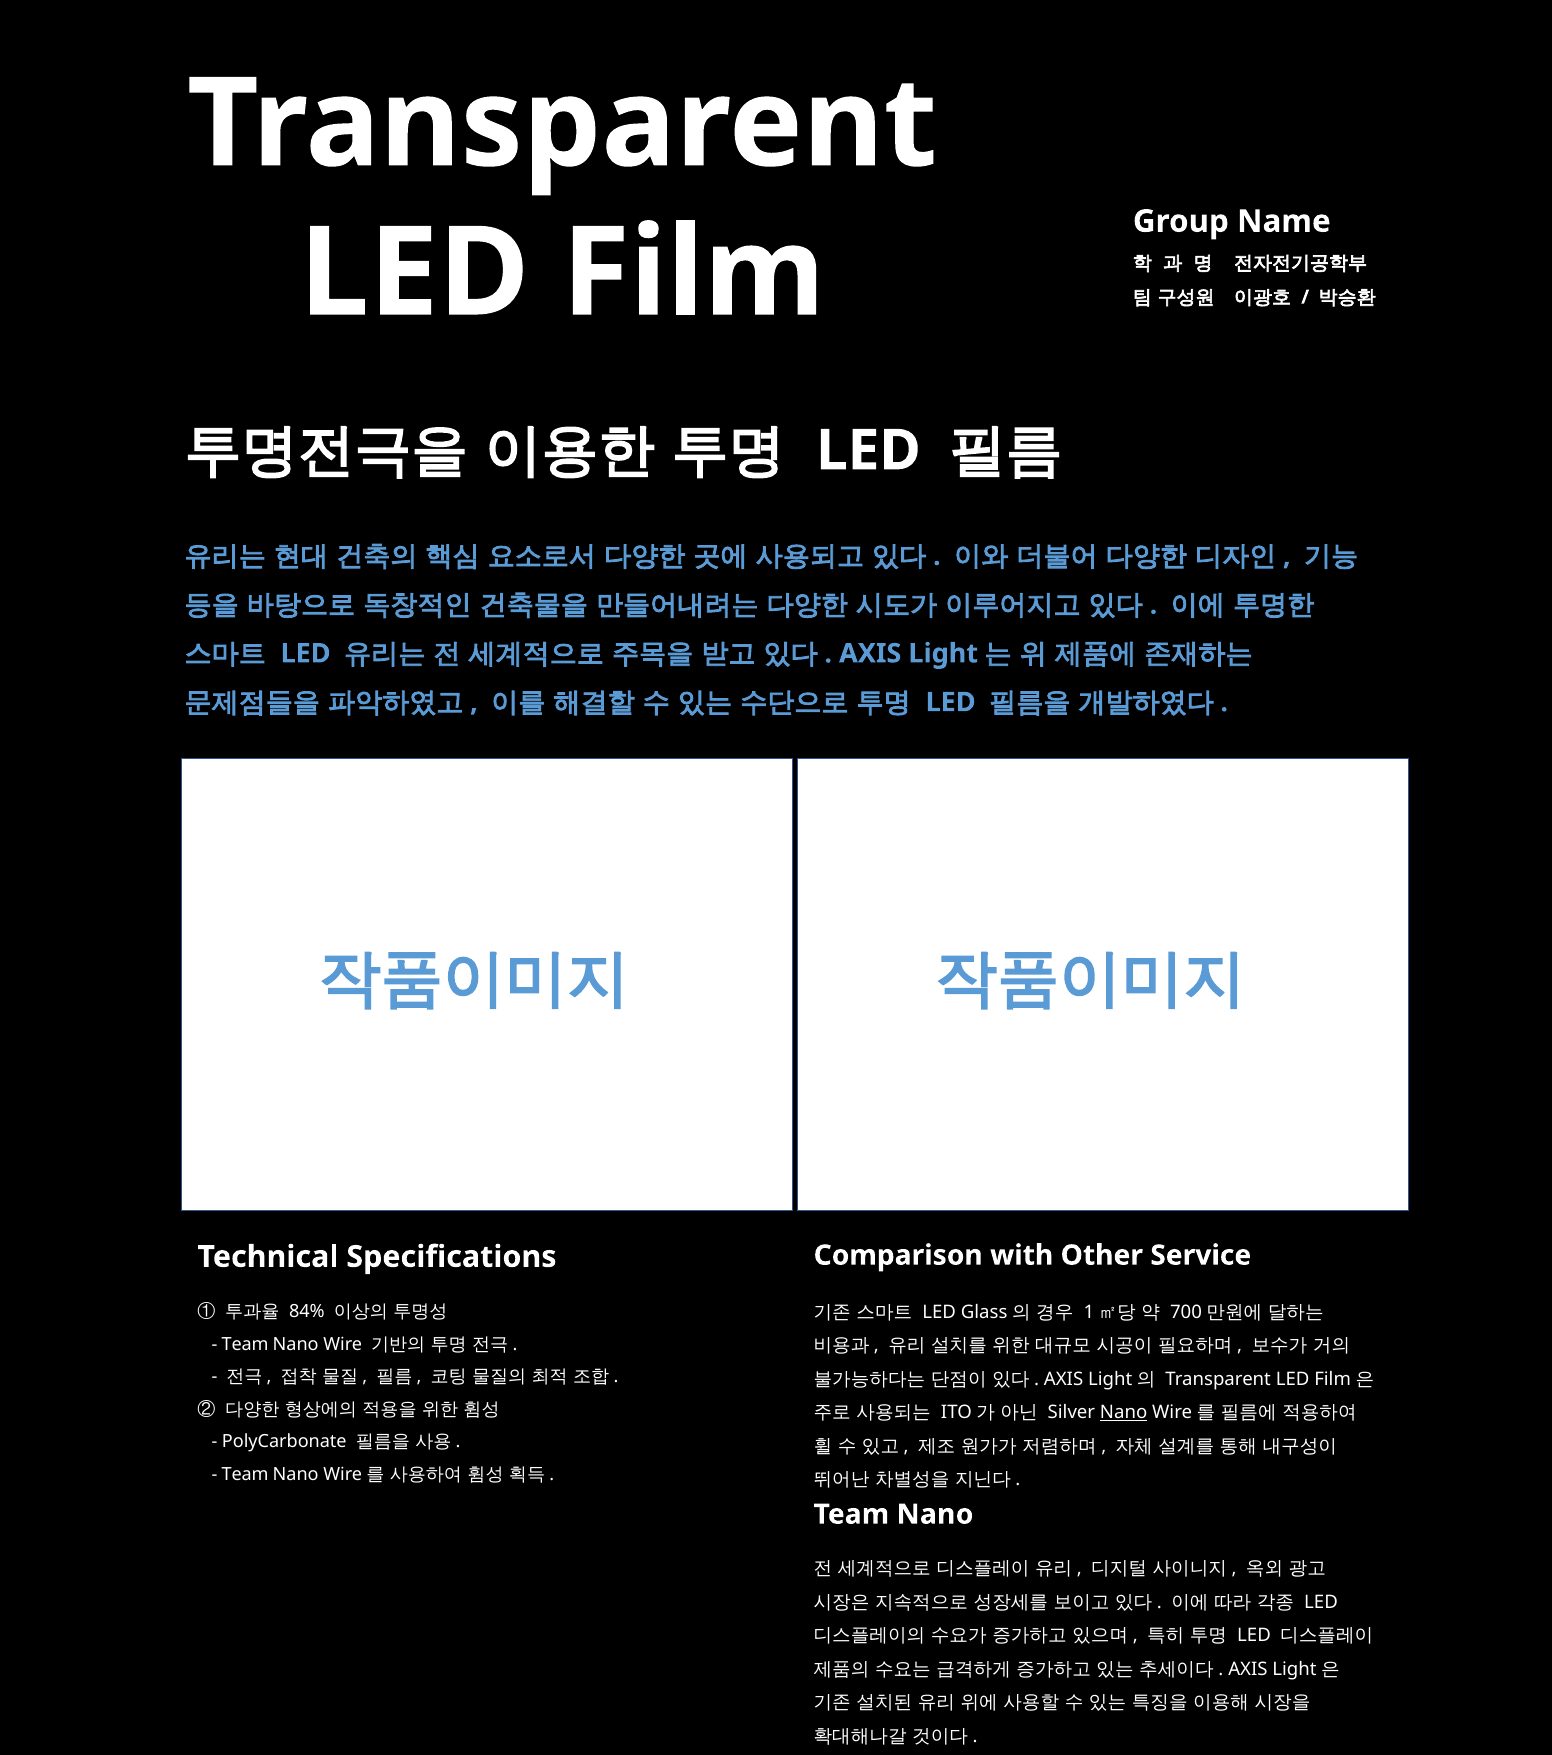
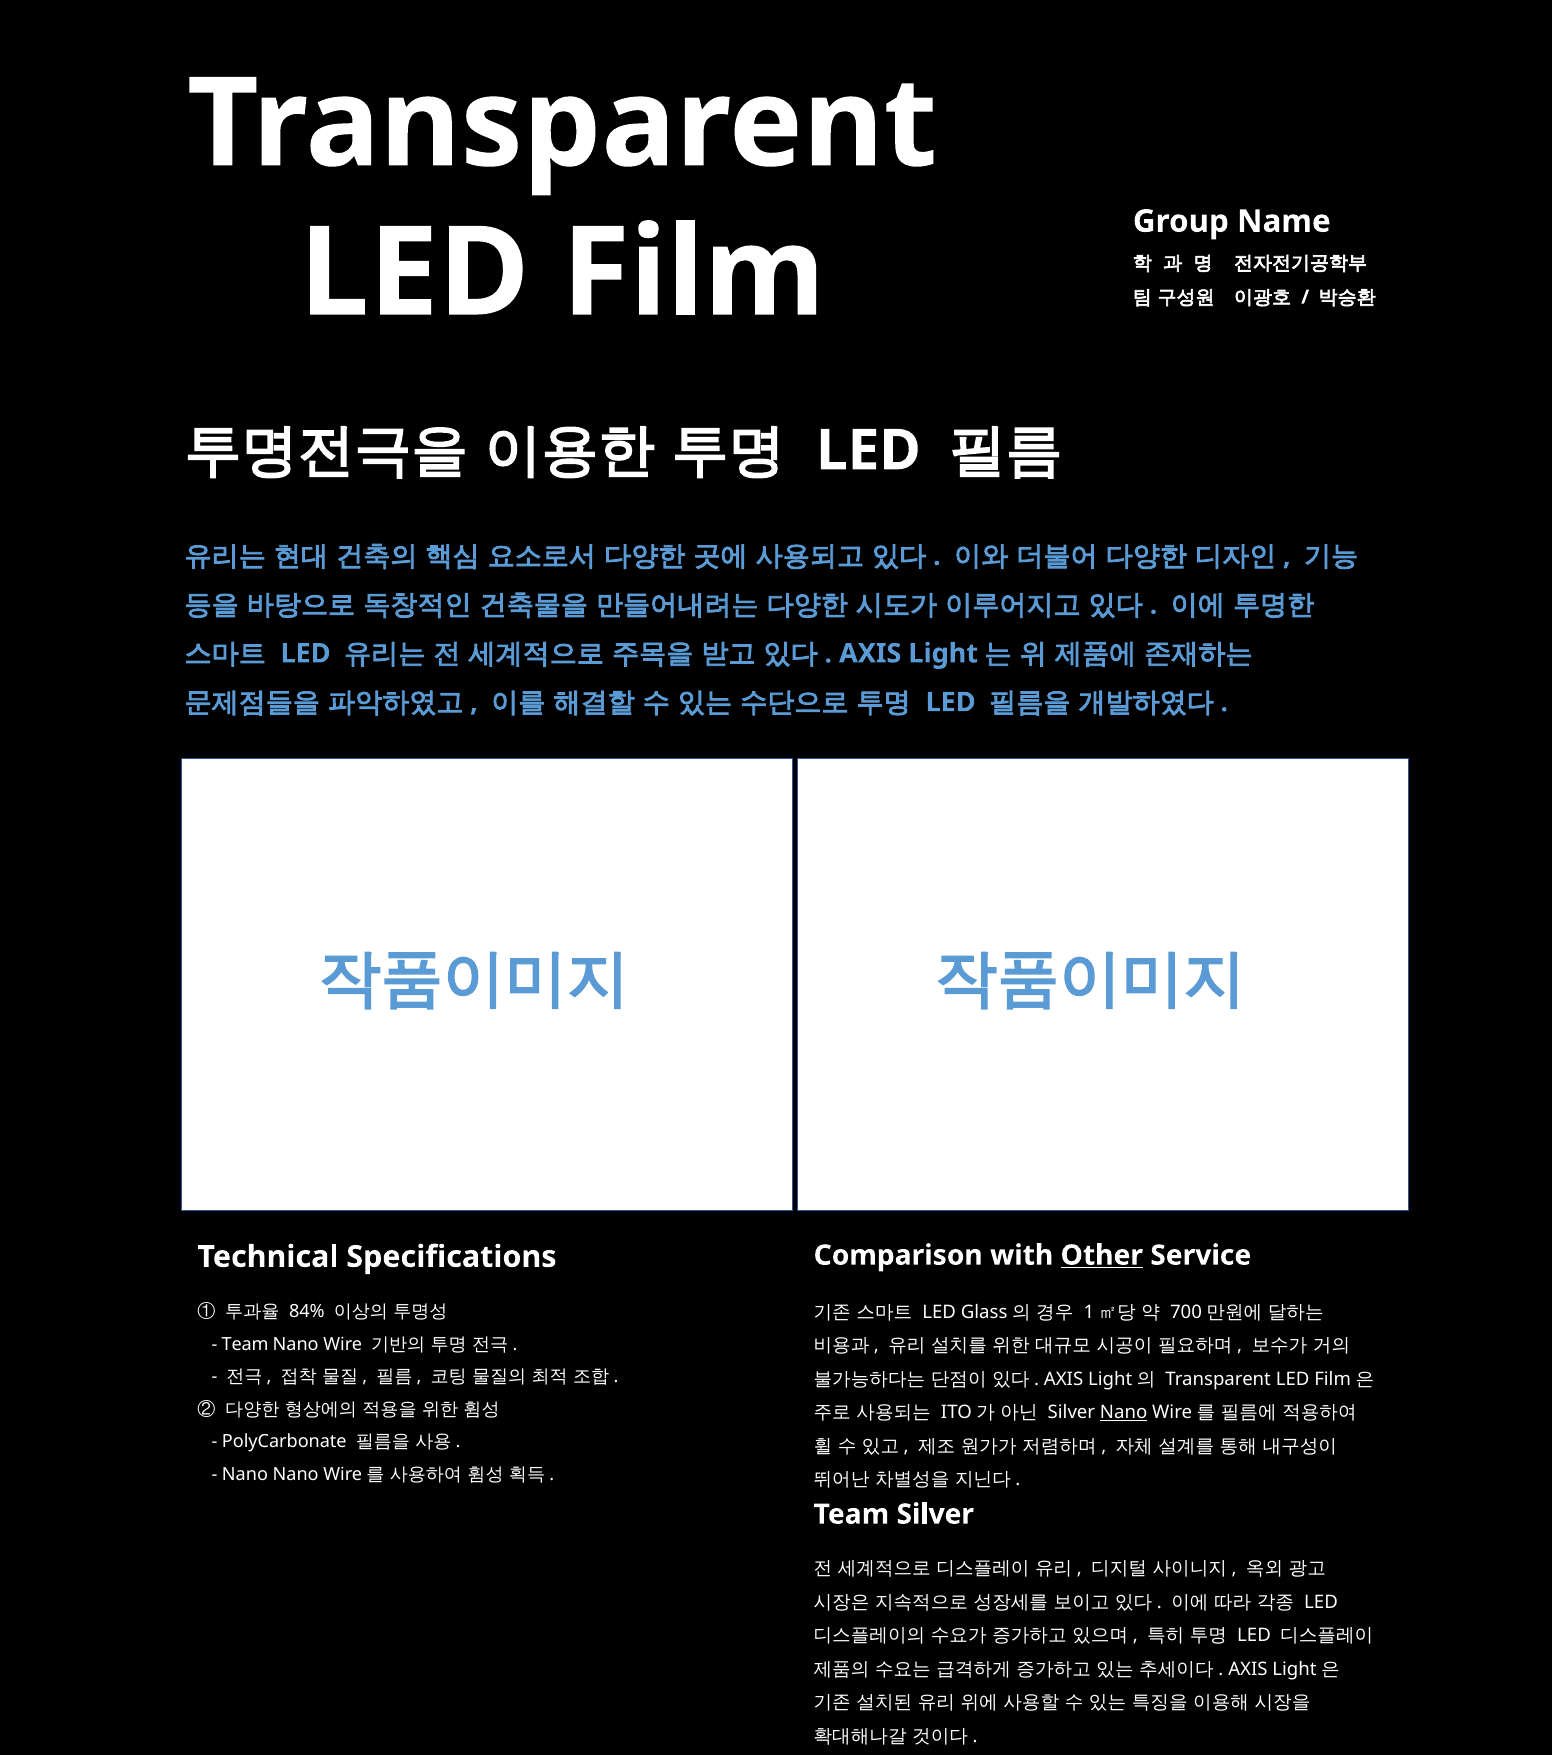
Other underline: none -> present (1102, 1255)
Team: Team -> Nano (245, 1474)
Nano: Nano -> Silver (935, 1514)
